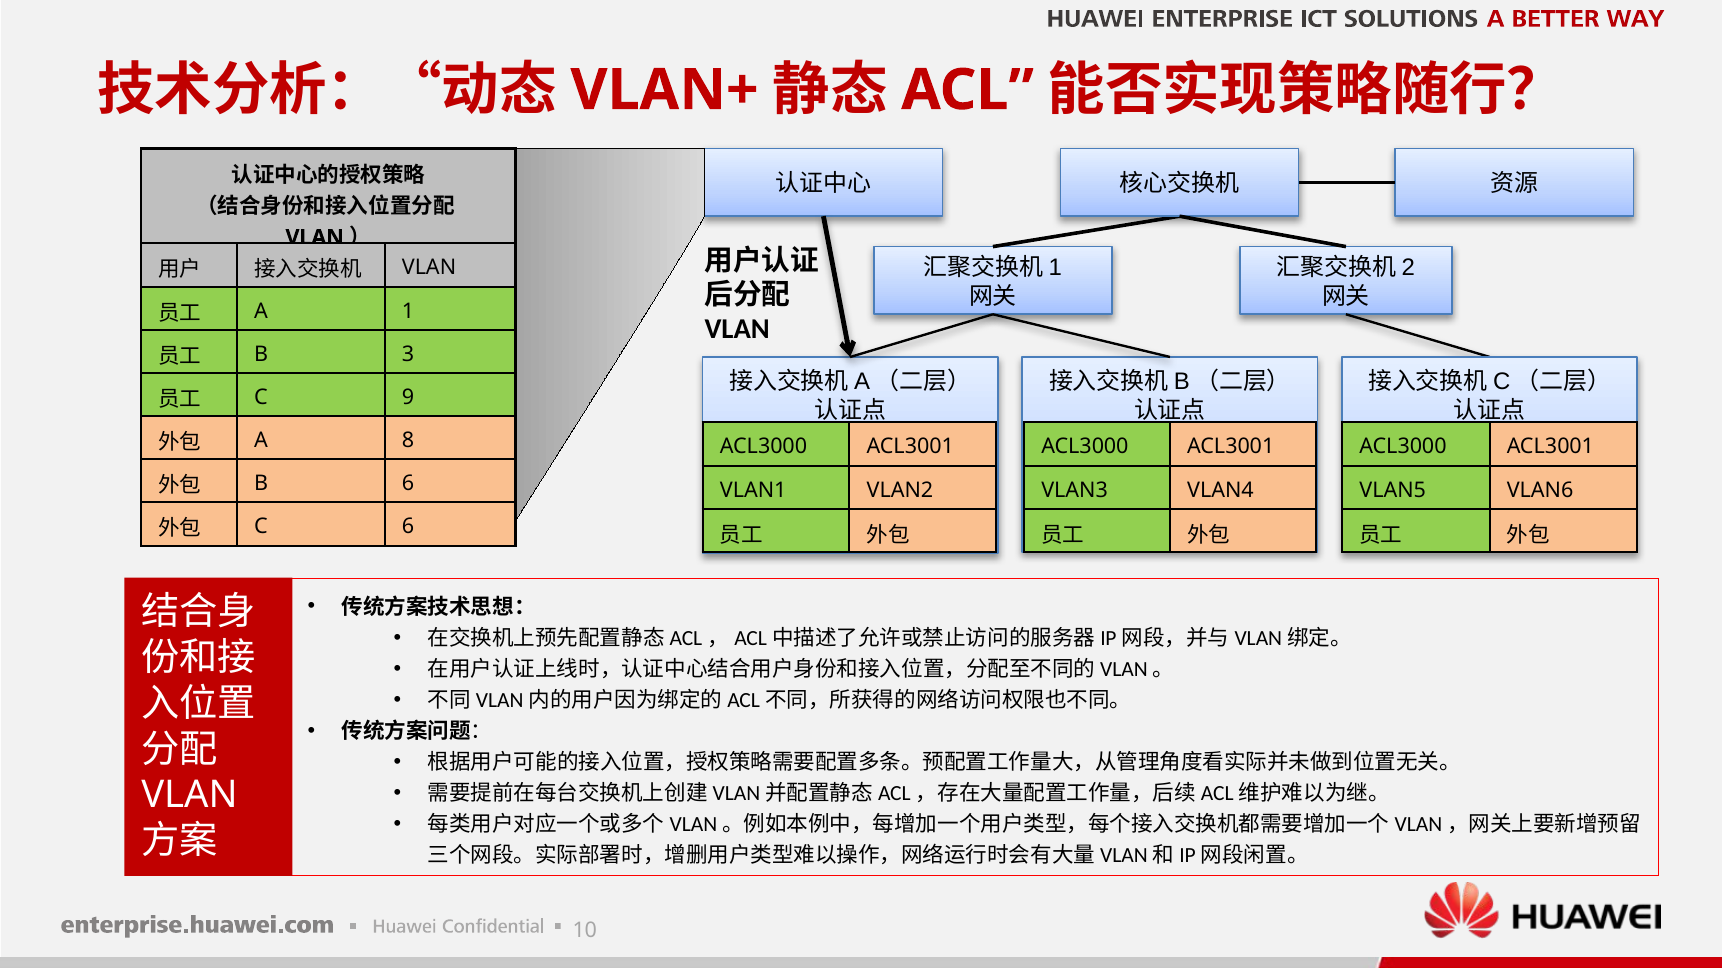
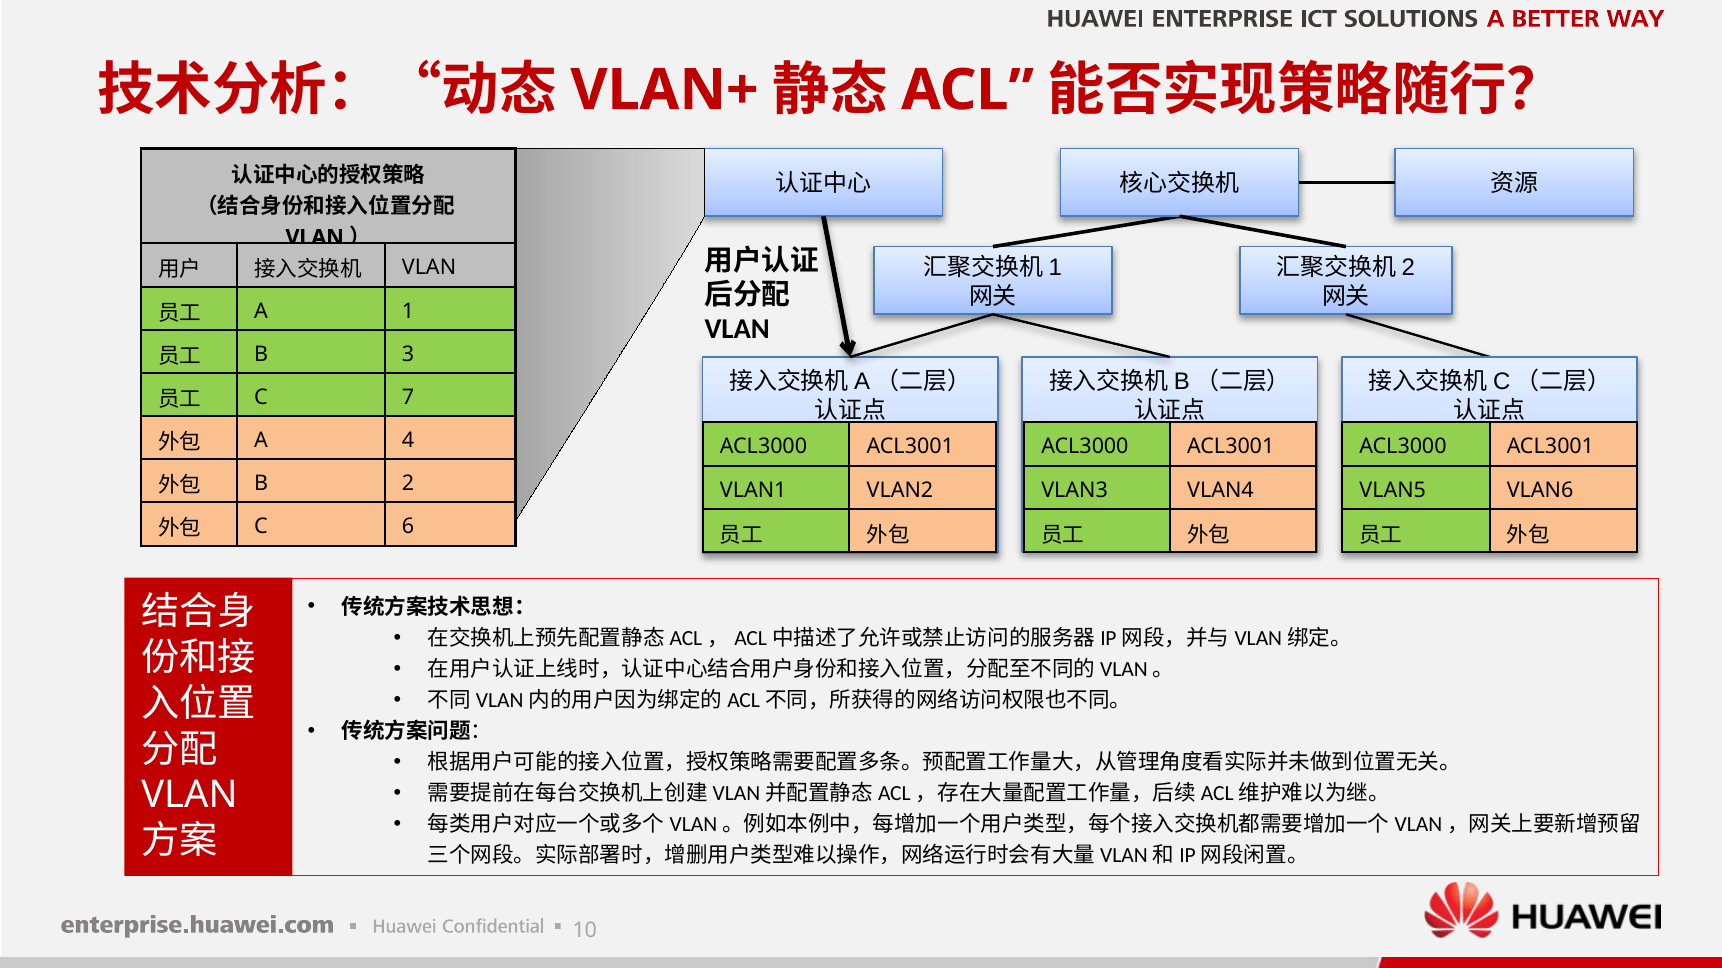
9: 9 -> 7 (408, 398)
8: 8 -> 4 (408, 441)
B 6: 6 -> 2 (408, 484)
